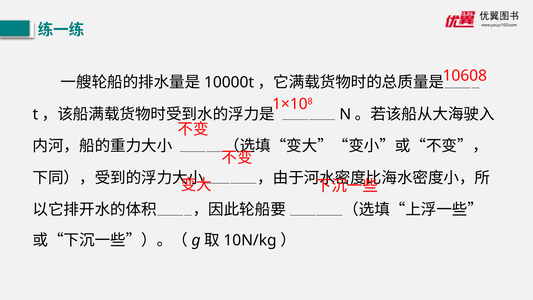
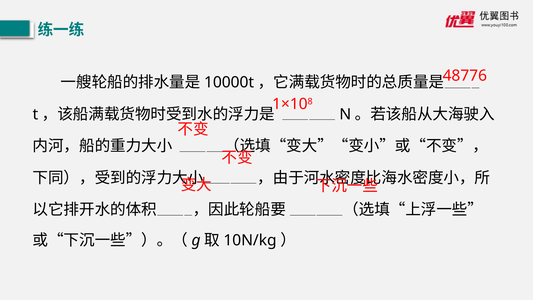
10608: 10608 -> 48776 (465, 76)
